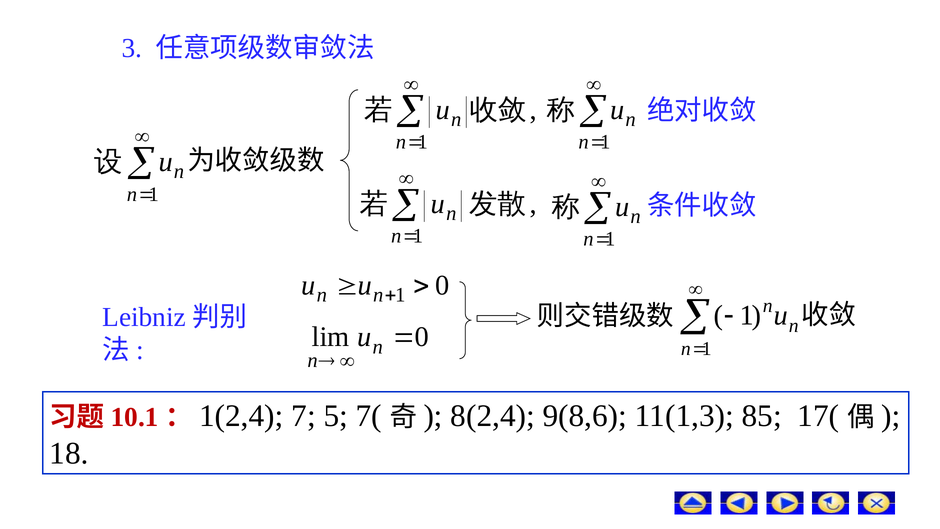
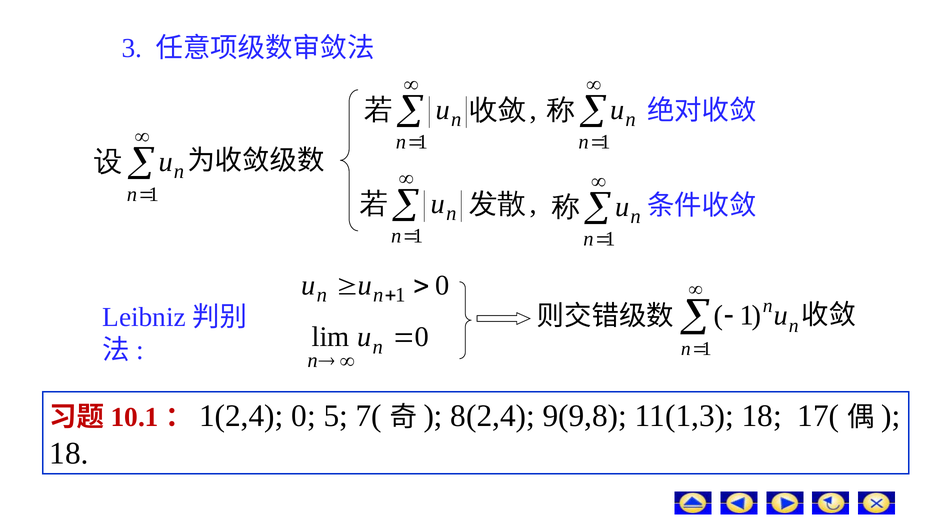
7: 7 -> 0 (304, 416)
9(8,6: 9(8,6 -> 9(9,8 (585, 416)
11(1,3 85: 85 -> 18 (762, 416)
